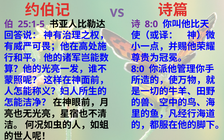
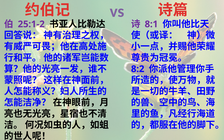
25:1-5: 25:1-5 -> 25:1-2 (31, 24)
8:0: 8:0 -> 8:1 (151, 24)
8:0: 8:0 -> 8:2 (138, 69)
